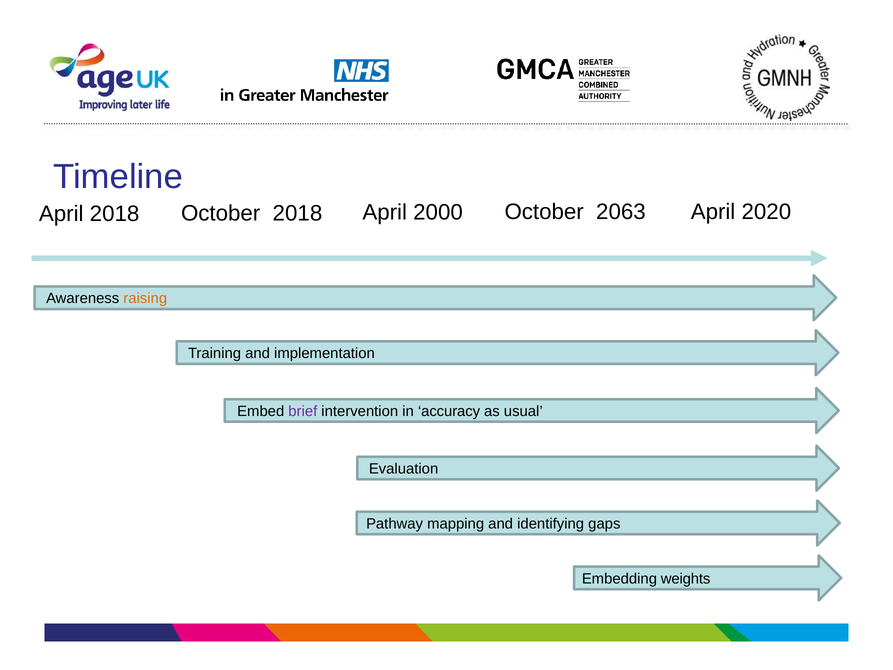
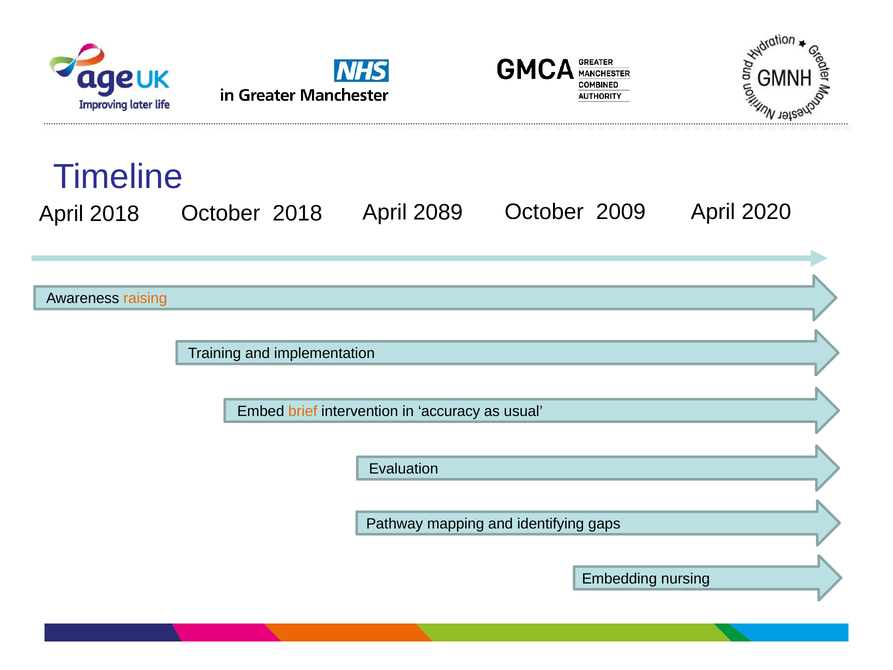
2000: 2000 -> 2089 (438, 212)
2063: 2063 -> 2009 (621, 212)
brief colour: purple -> orange (303, 411)
weights: weights -> nursing (686, 578)
